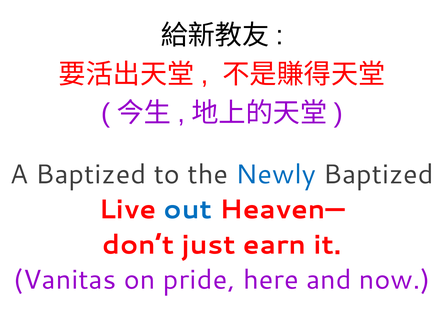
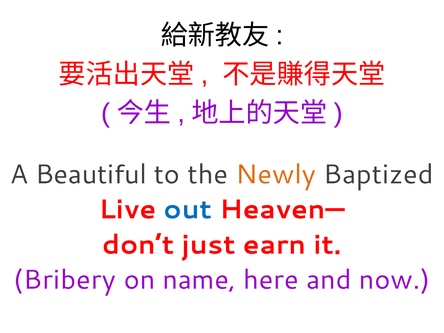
A Baptized: Baptized -> Beautiful (91, 174)
Newly colour: blue -> orange (276, 174)
Vanitas: Vanitas -> Bribery (65, 280)
pride: pride -> name (199, 280)
